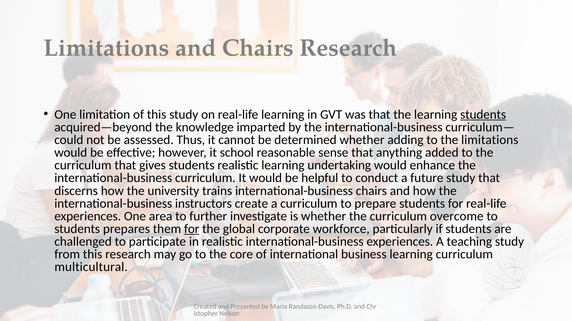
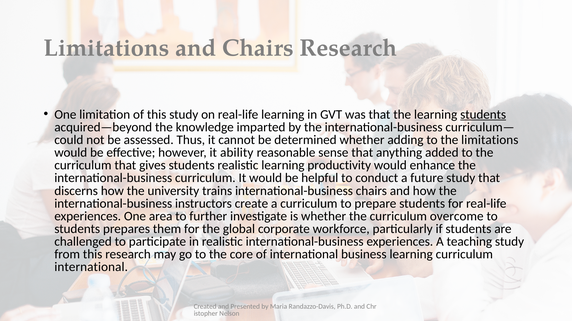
school: school -> ability (237, 153)
undertaking: undertaking -> productivity (339, 166)
for underline: present -> none (192, 229)
multicultural: multicultural -> international (91, 268)
